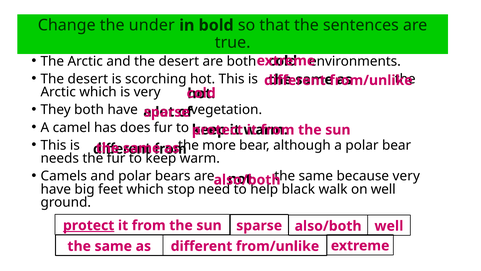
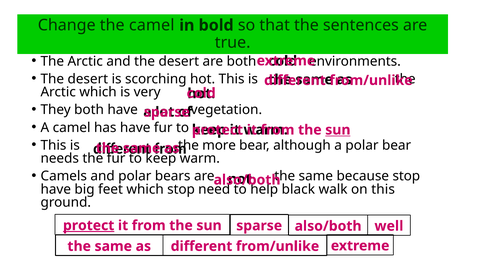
the under: under -> camel (152, 25)
has does: does -> have (135, 127)
sun underline: none -> present (338, 130)
because very: very -> stop (406, 176)
on well: well -> this (383, 189)
